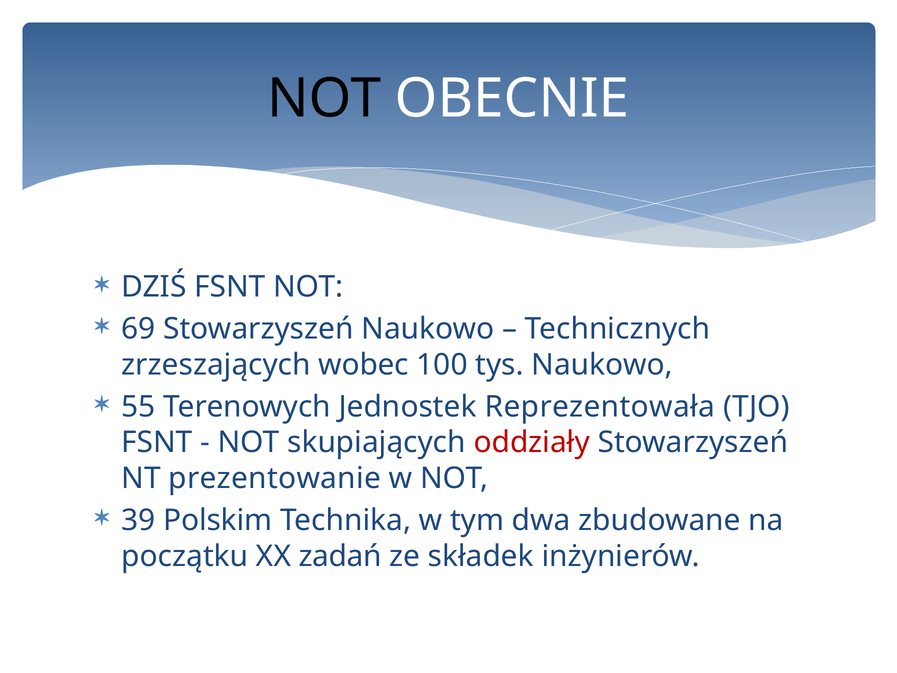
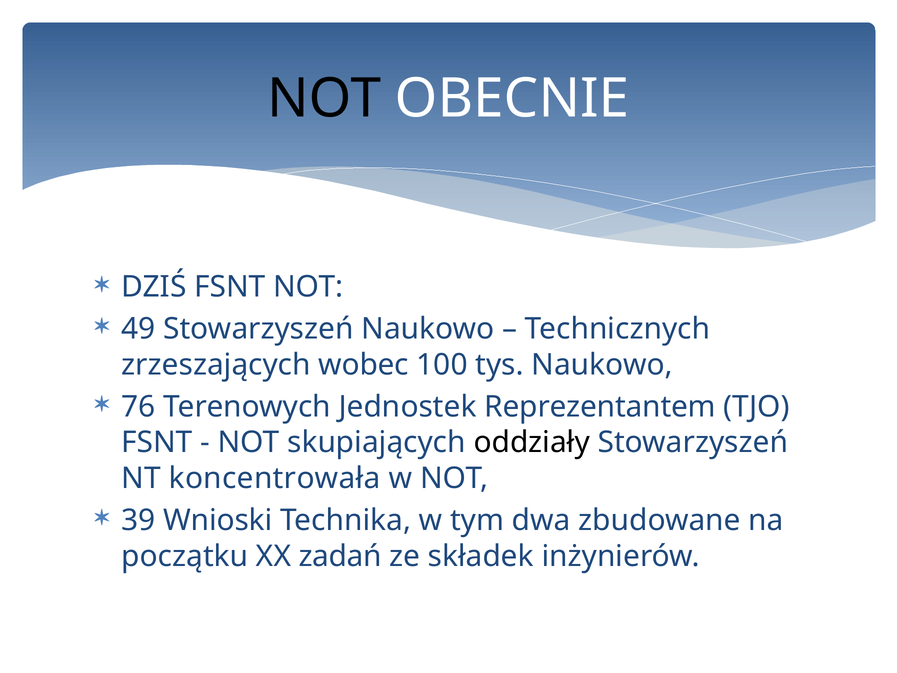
69: 69 -> 49 (139, 329)
55: 55 -> 76 (139, 407)
Reprezentowała: Reprezentowała -> Reprezentantem (600, 407)
oddziały colour: red -> black (532, 442)
prezentowanie: prezentowanie -> koncentrowała (275, 478)
Polskim: Polskim -> Wnioski (218, 520)
